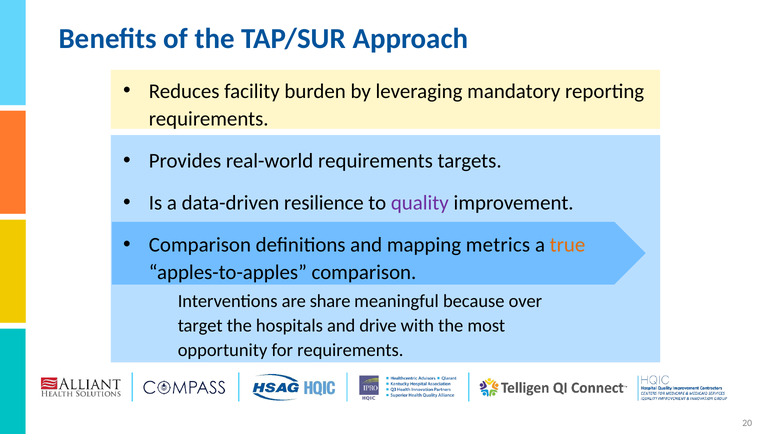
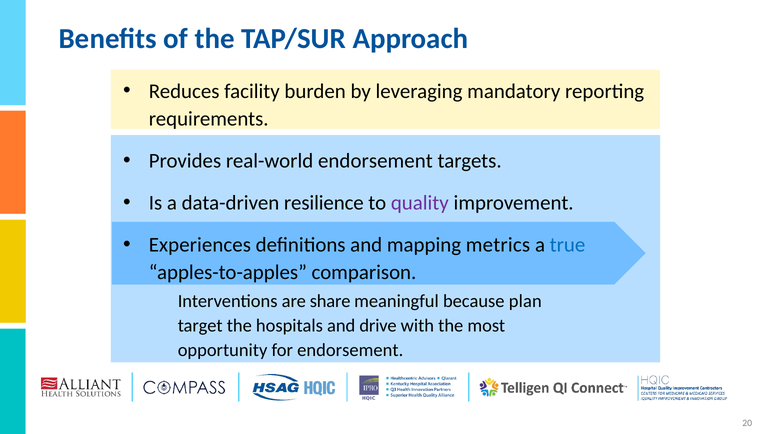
real-world requirements: requirements -> endorsement (375, 161)
Comparison: Comparison -> Experiences (200, 245)
true colour: orange -> blue (568, 245)
over: over -> plan (525, 301)
for requirements: requirements -> endorsement (350, 350)
